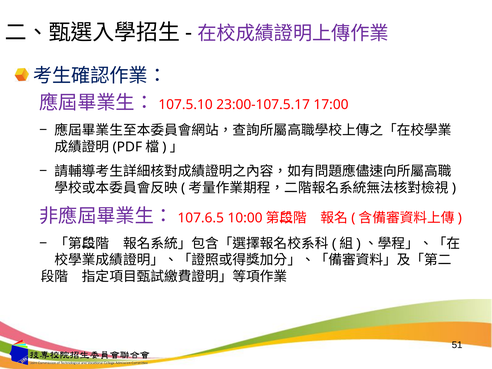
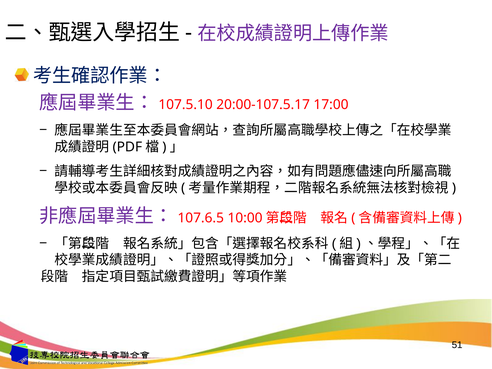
23:00-107.5.17: 23:00-107.5.17 -> 20:00-107.5.17 (263, 105)
